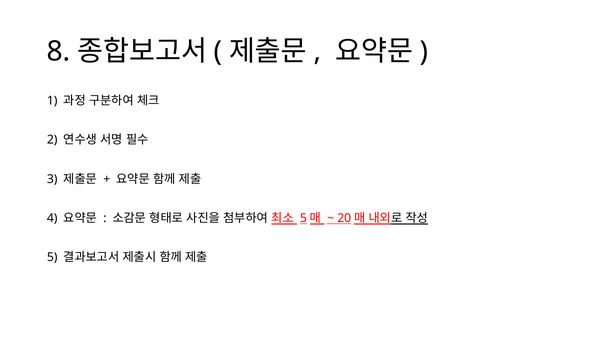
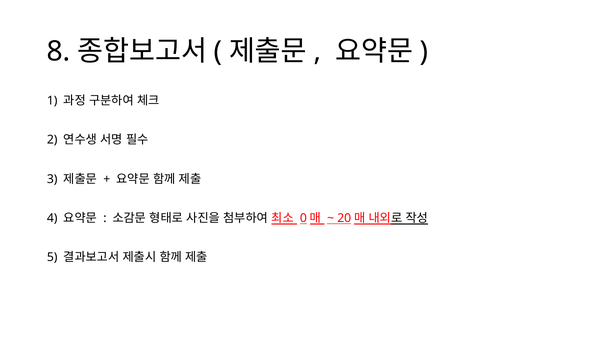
5: 5 -> 0 (303, 218)
